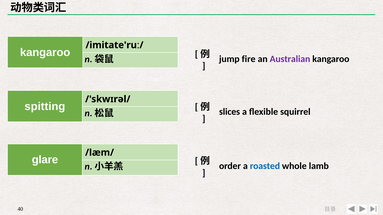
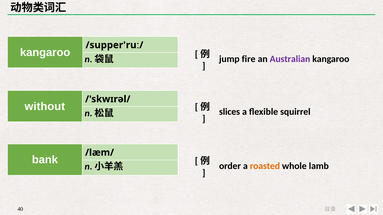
/imitate'ruː/: /imitate'ruː/ -> /supper'ruː/ (114, 45)
spitting: spitting -> without (45, 107)
glare: glare -> bank (45, 160)
roasted colour: blue -> orange (265, 166)
